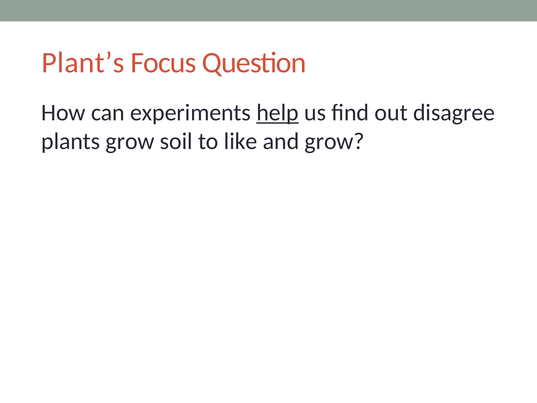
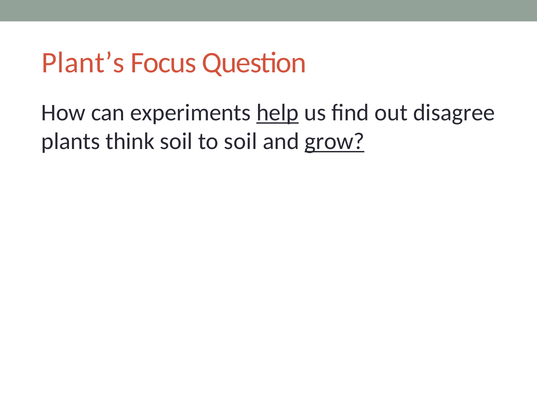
plants grow: grow -> think (130, 141)
to like: like -> soil (241, 141)
grow underline: none -> present (335, 141)
